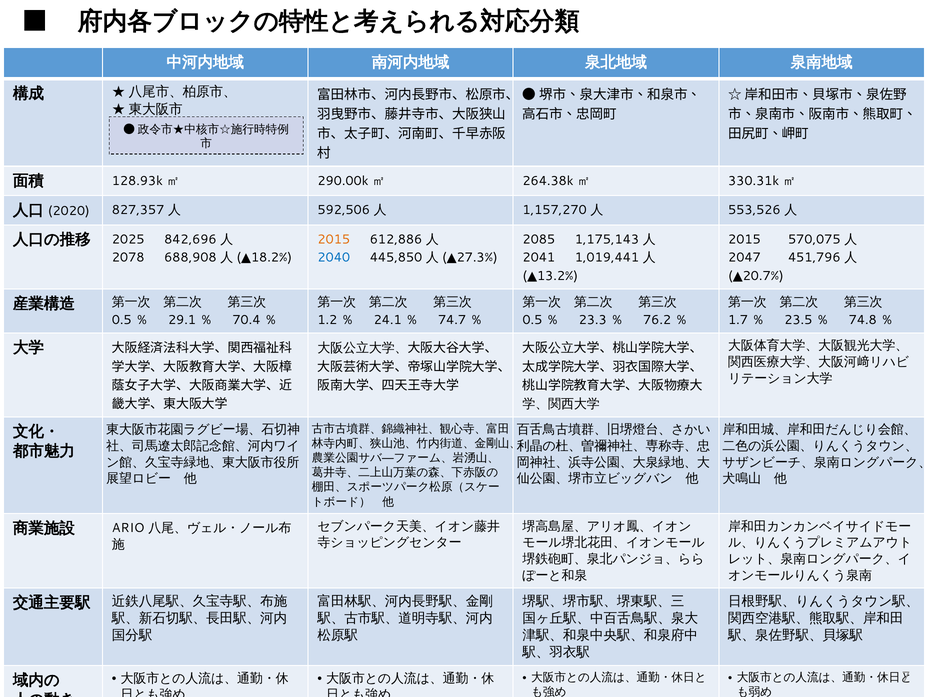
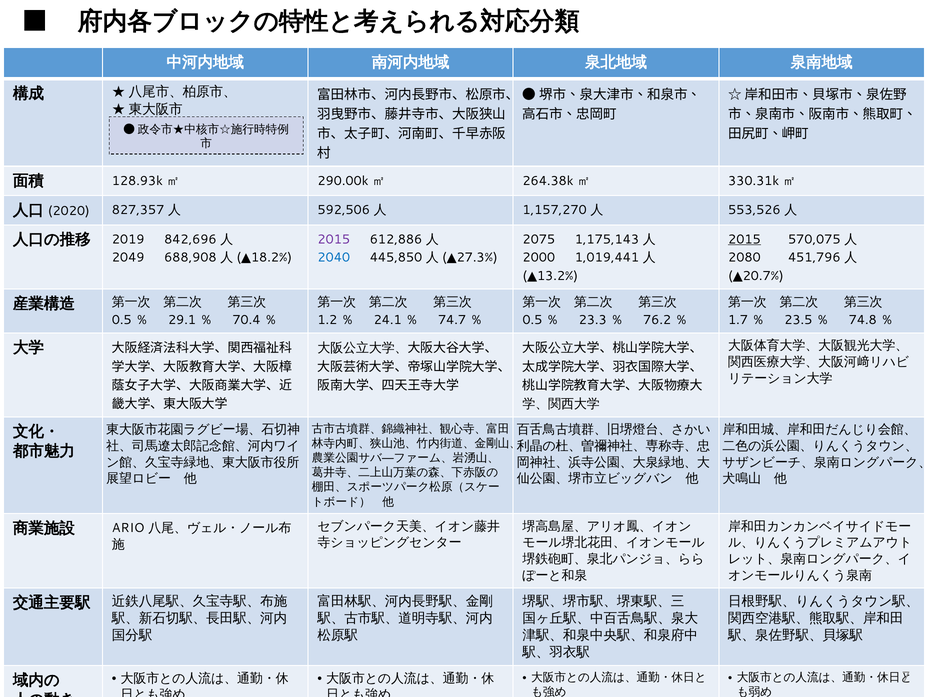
2025: 2025 -> 2019 (128, 239)
2015 colour: orange -> purple (334, 239)
2085: 2085 -> 2075 (539, 239)
2015 underline: none -> present (744, 239)
2078: 2078 -> 2049 (128, 258)
2041: 2041 -> 2000 (539, 258)
2047: 2047 -> 2080 (744, 258)
